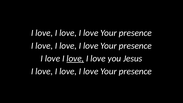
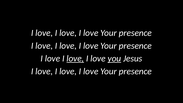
you underline: none -> present (114, 59)
